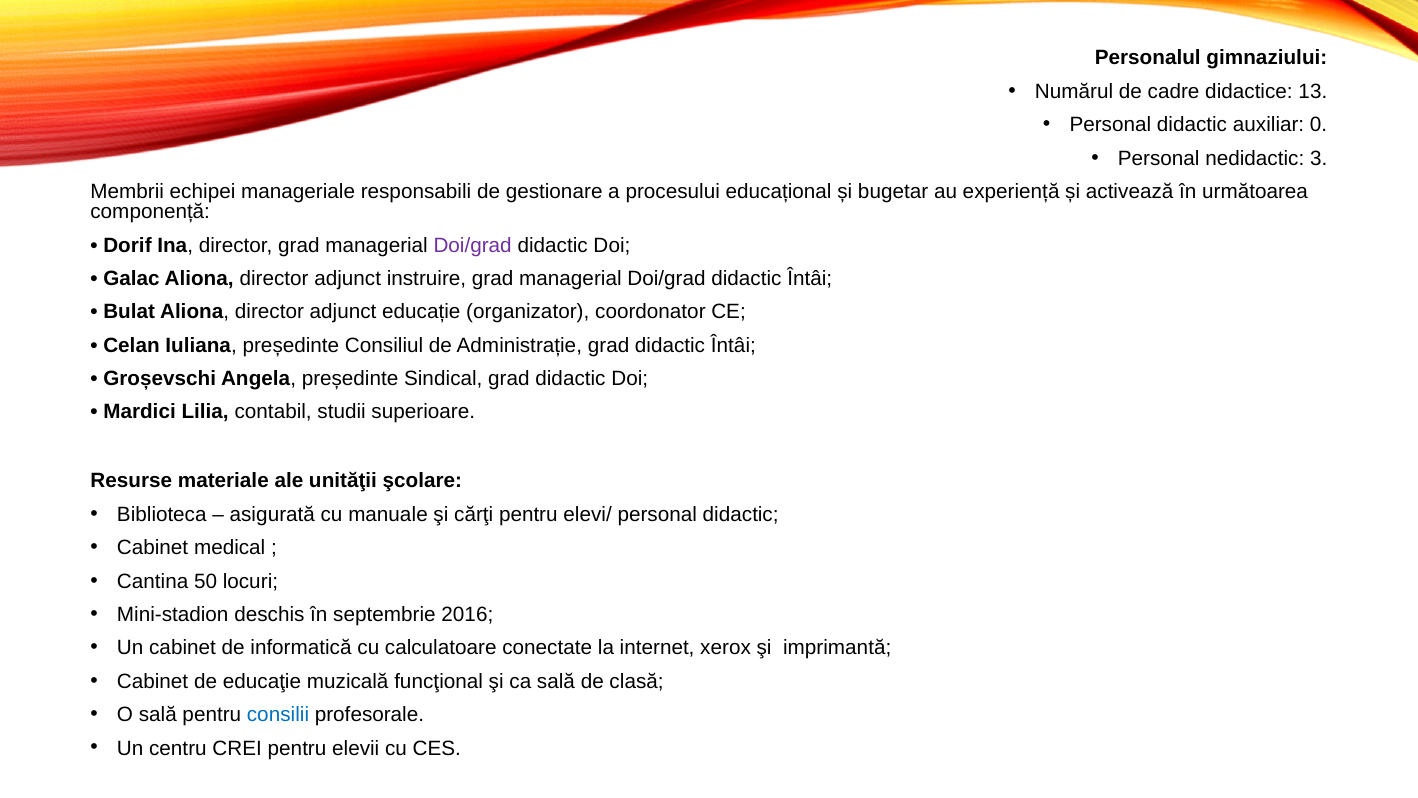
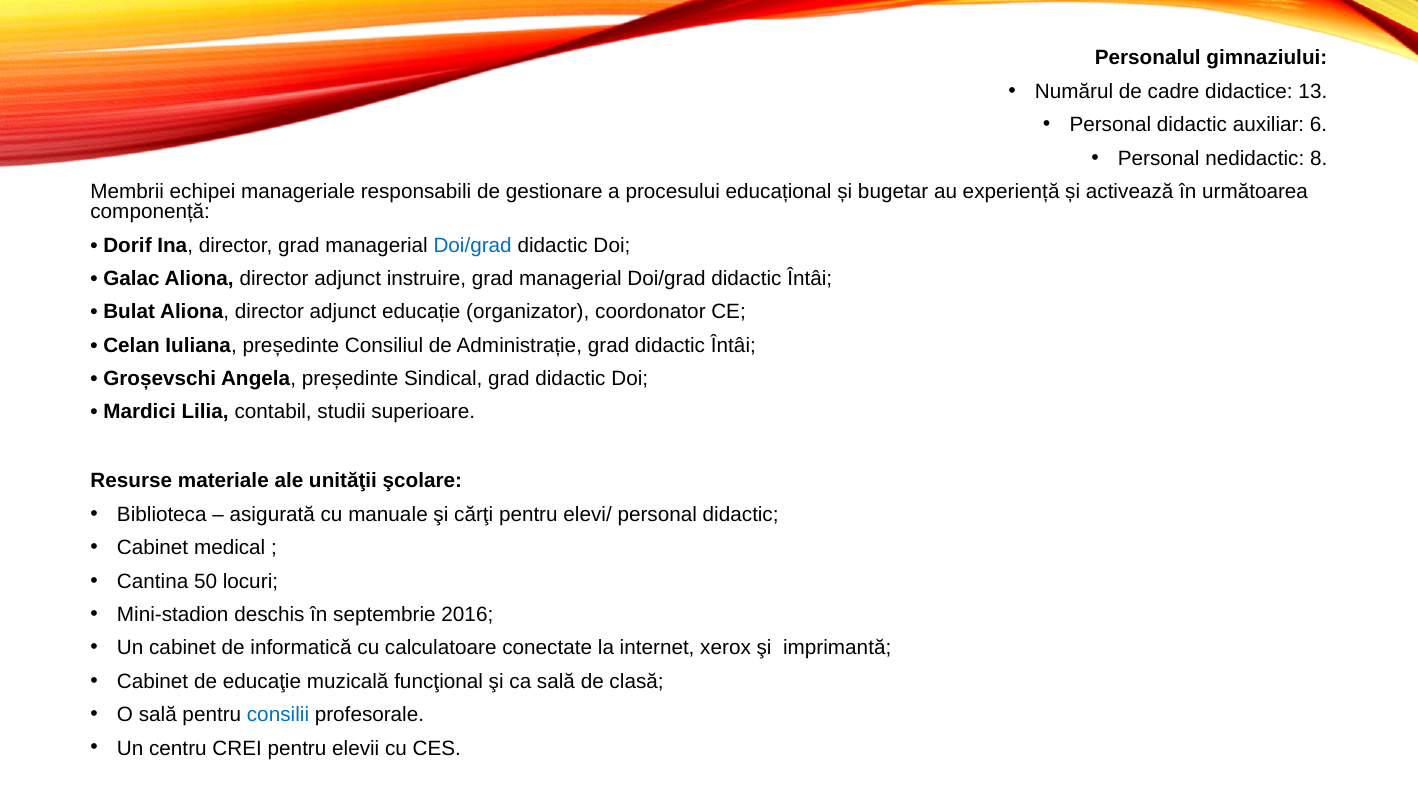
0: 0 -> 6 (1319, 125)
3: 3 -> 8 (1319, 158)
Doi/grad colour: purple -> blue (473, 245)
